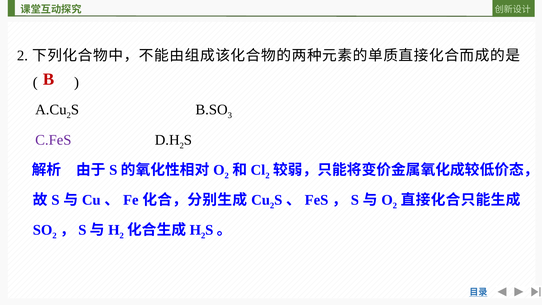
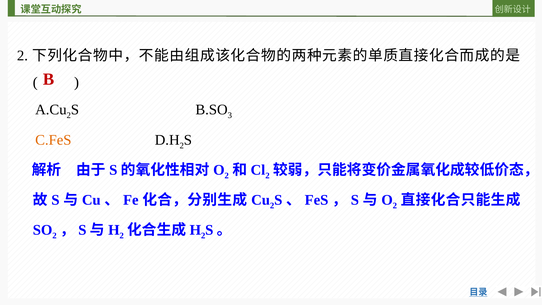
C.FeS colour: purple -> orange (53, 140)
